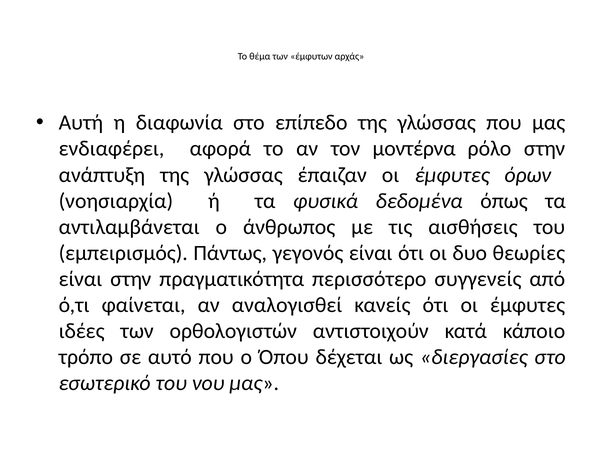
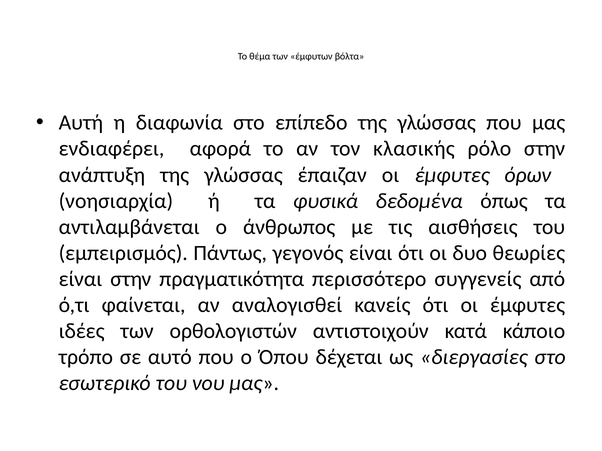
αρχάς: αρχάς -> βόλτα (349, 56)
μοντέρνα: μοντέρνα -> κλασικής (414, 149)
